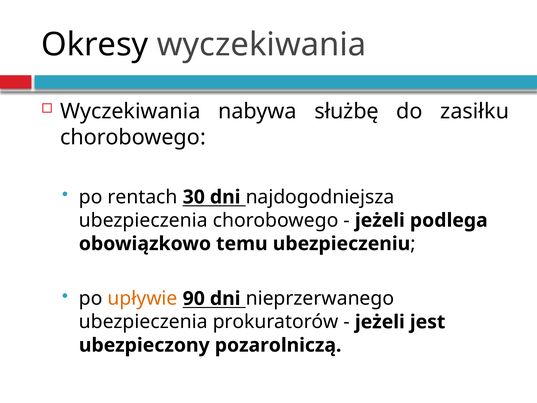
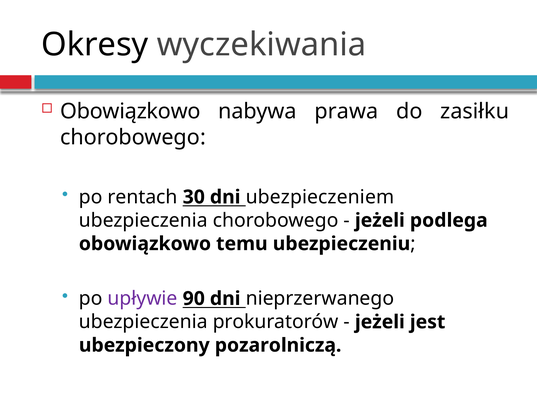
Wyczekiwania: Wyczekiwania -> Obowiązkowo (130, 111)
służbę: służbę -> prawa (346, 111)
najdogodniejsza: najdogodniejsza -> ubezpieczeniem (320, 197)
upływie colour: orange -> purple (143, 298)
